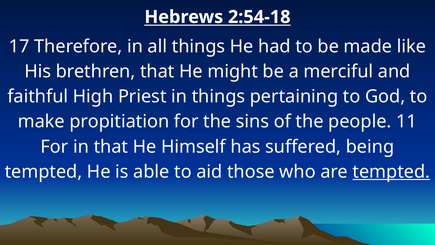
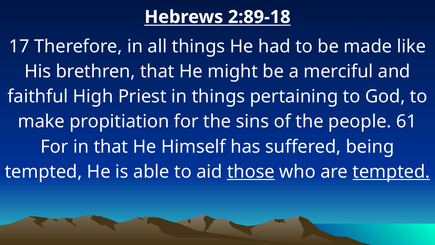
2:54-18: 2:54-18 -> 2:89-18 (259, 17)
11: 11 -> 61 (406, 121)
those underline: none -> present (251, 171)
